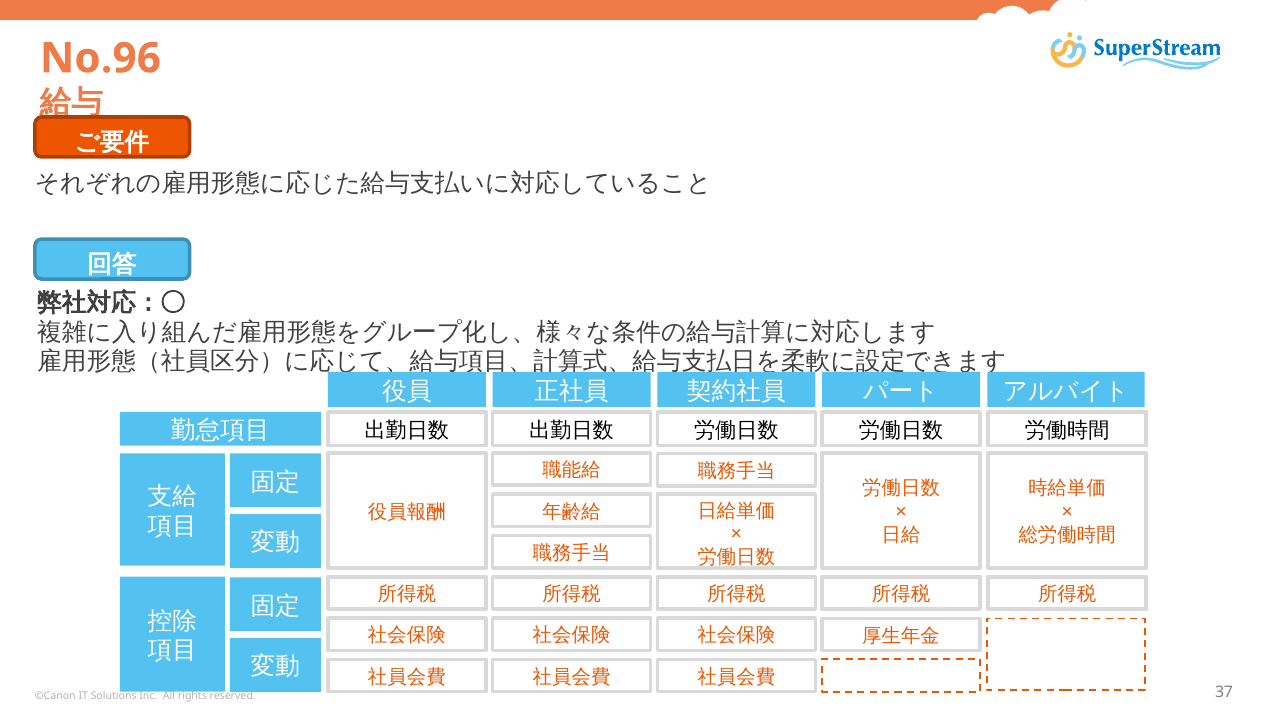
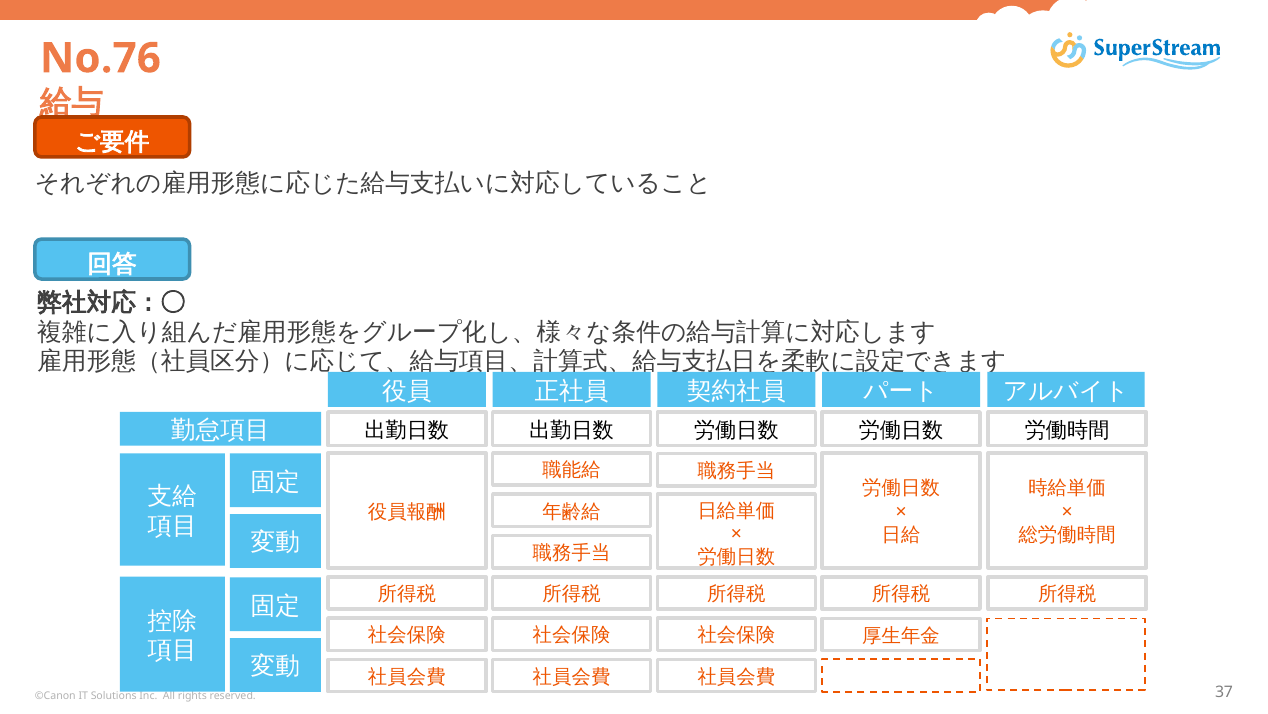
No.96: No.96 -> No.76 (100, 58)
